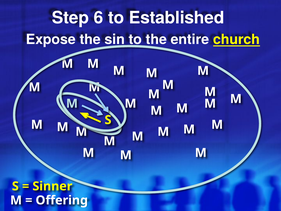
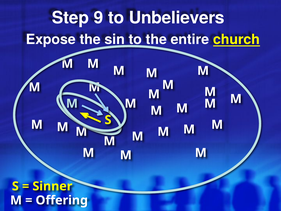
6: 6 -> 9 (99, 18)
Established: Established -> Unbelievers (177, 18)
